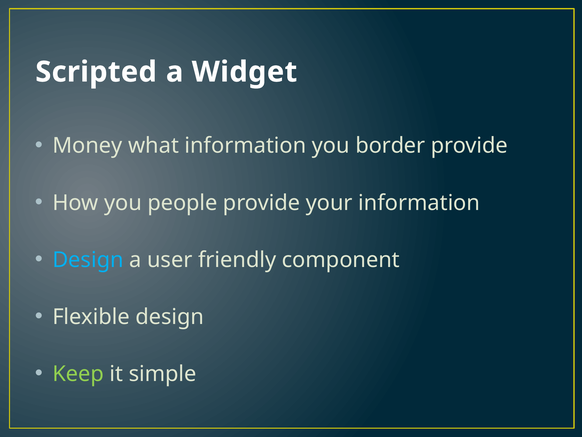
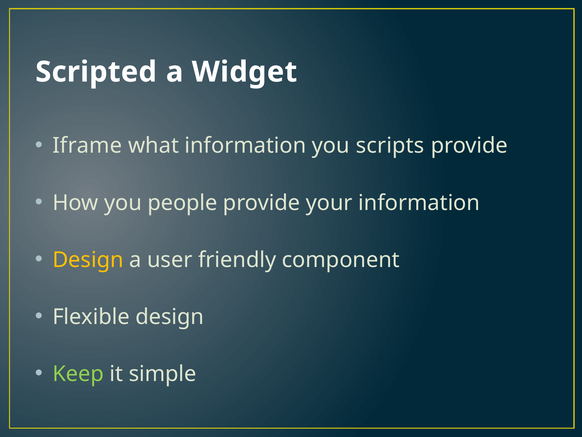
Money: Money -> Iframe (87, 146)
border: border -> scripts (390, 146)
Design colour: light blue -> yellow (88, 260)
